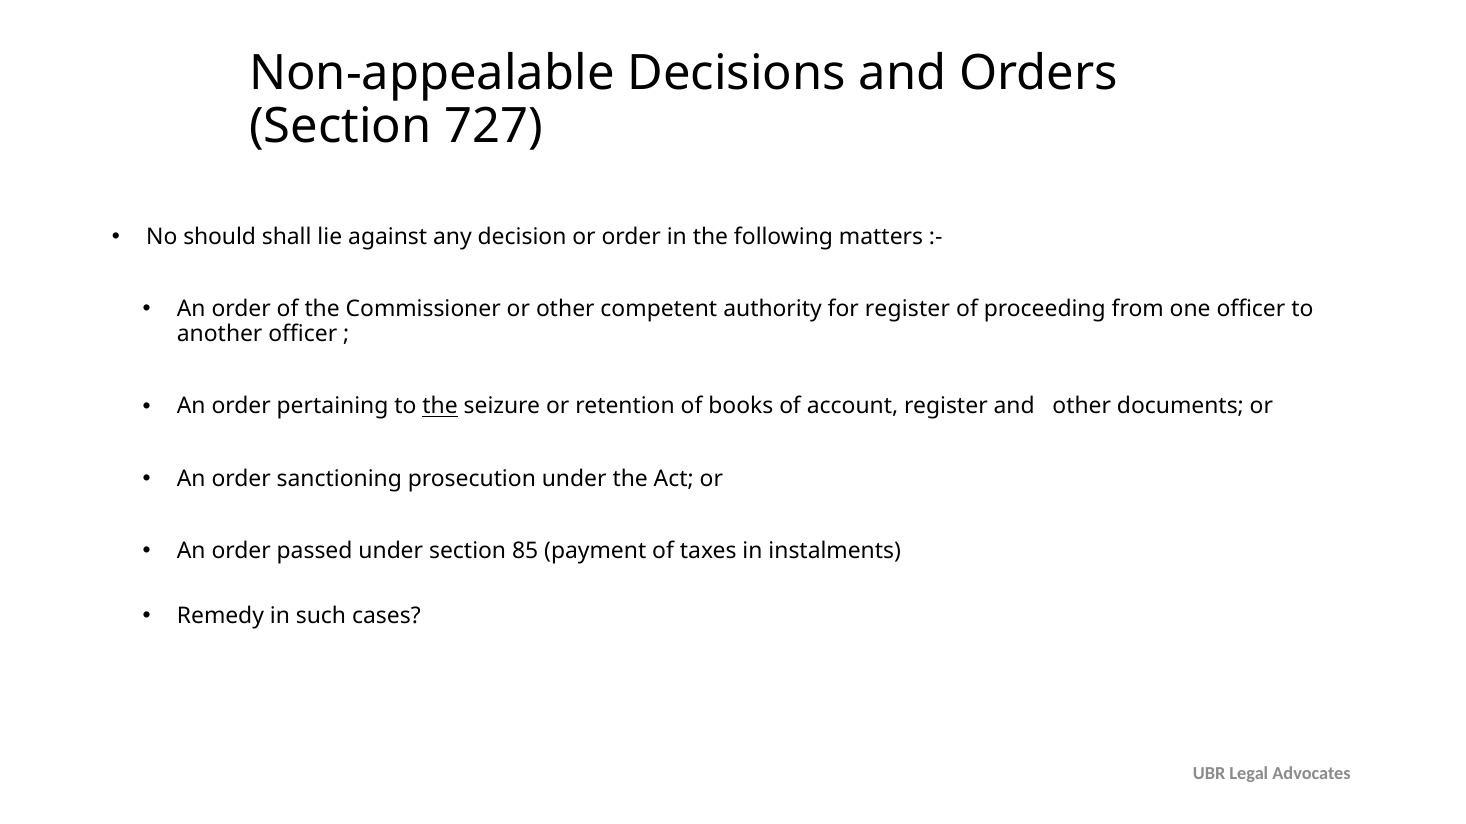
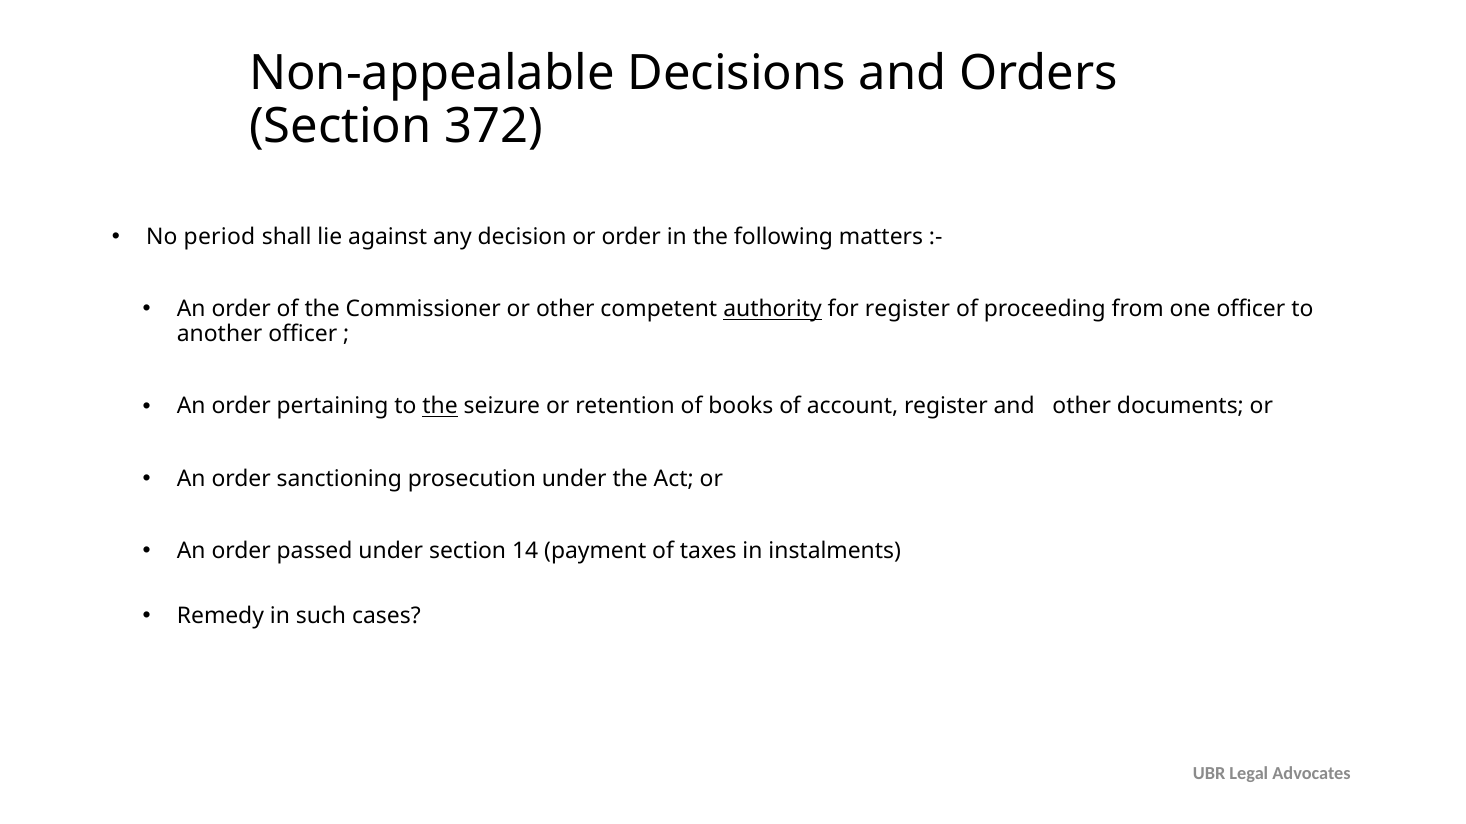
727: 727 -> 372 (494, 126)
should: should -> period (219, 237)
authority underline: none -> present (773, 310)
85: 85 -> 14 (525, 551)
